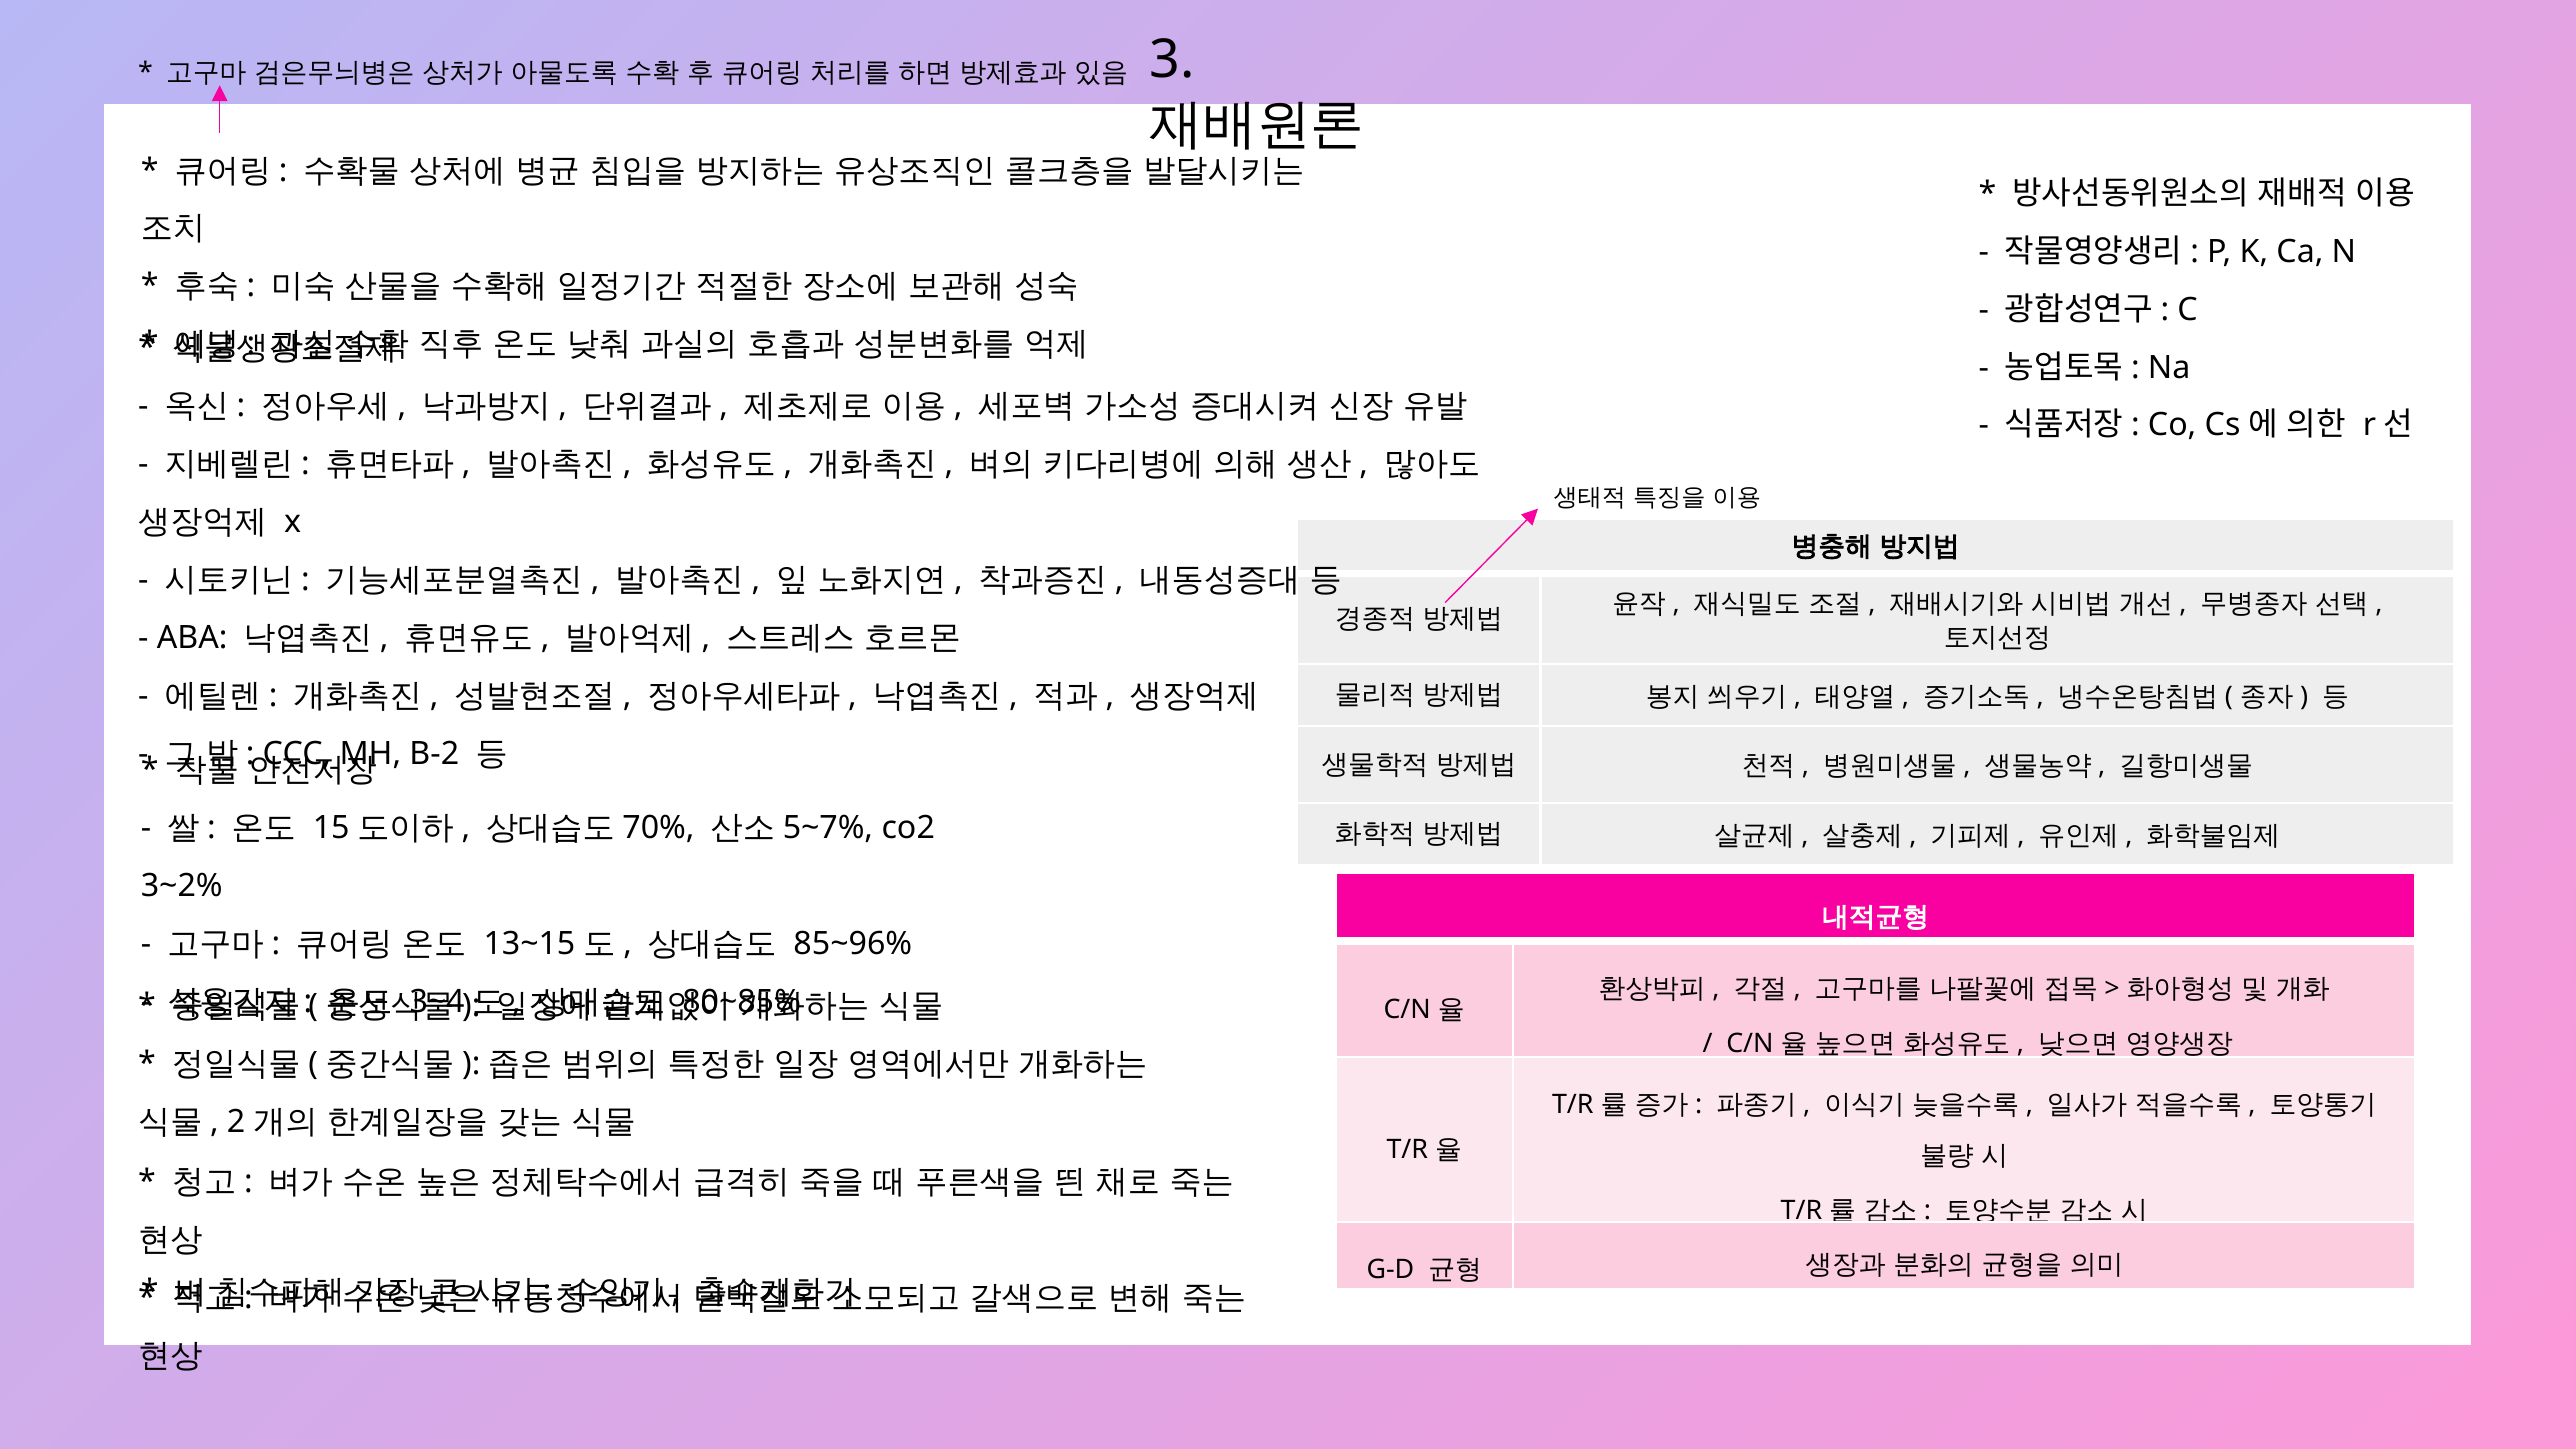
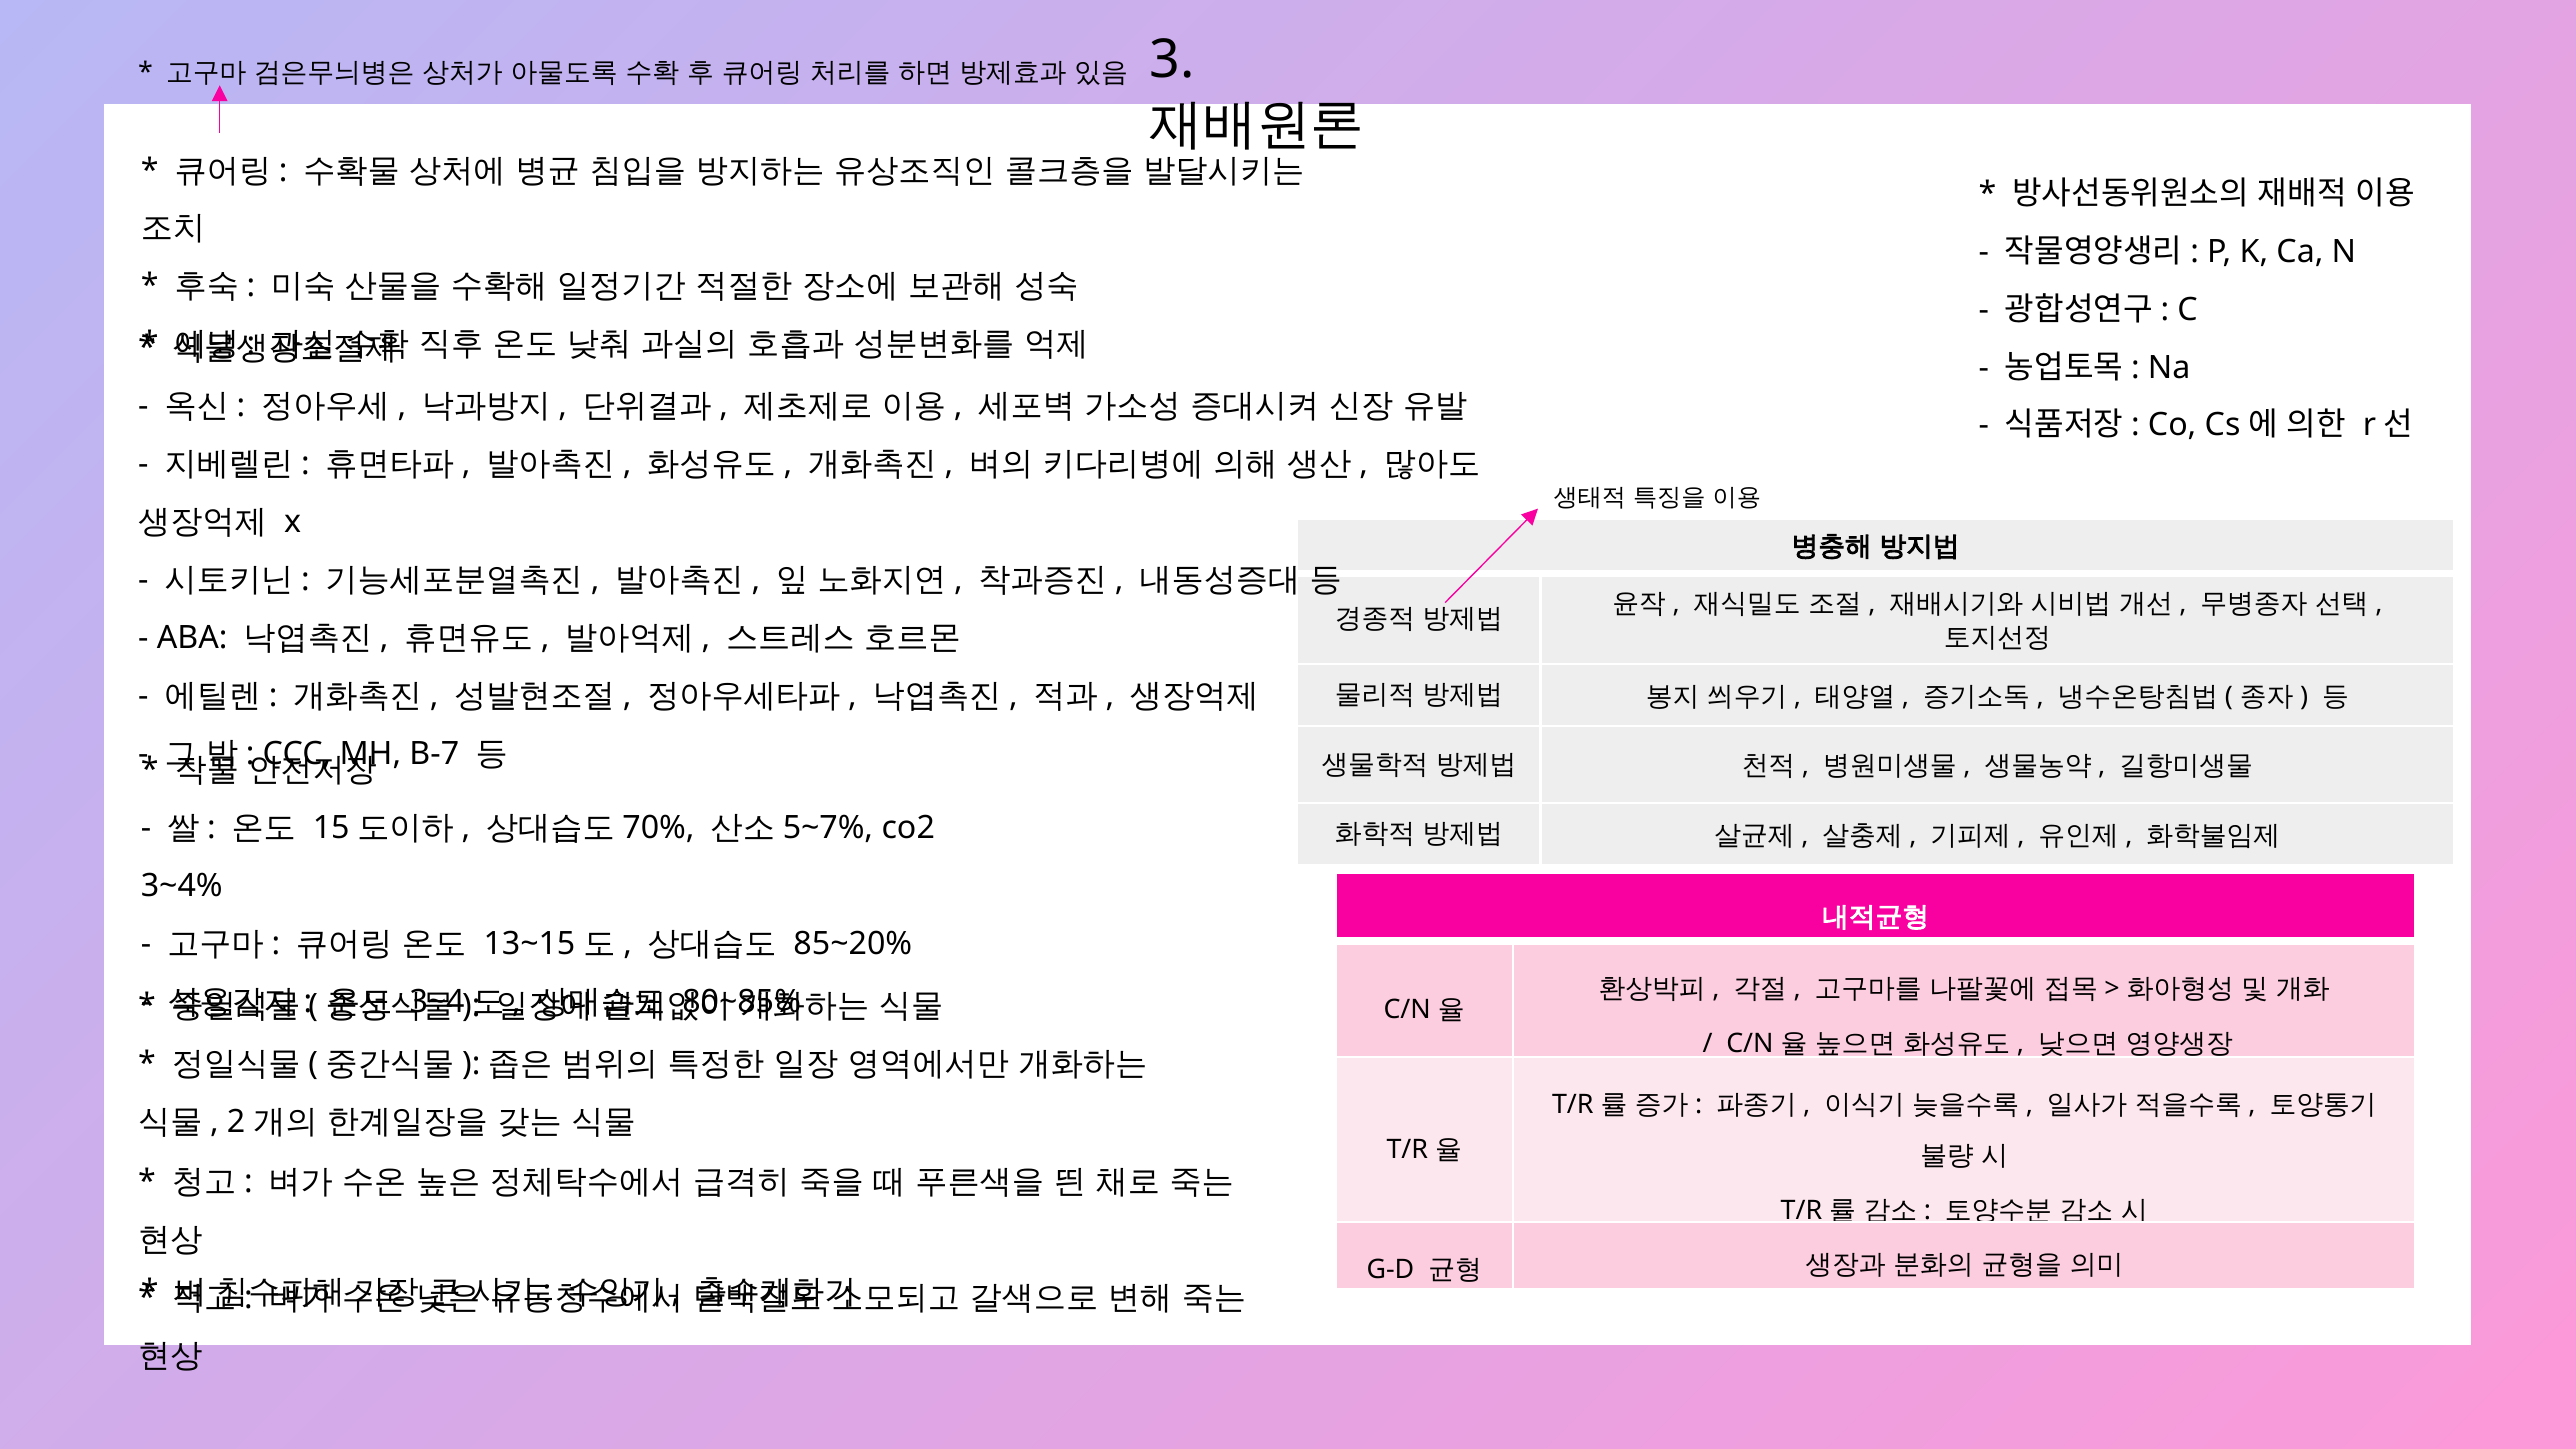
B-2: B-2 -> B-7 (434, 753)
3~2%: 3~2% -> 3~4% (182, 886)
85~96%: 85~96% -> 85~20% (853, 944)
